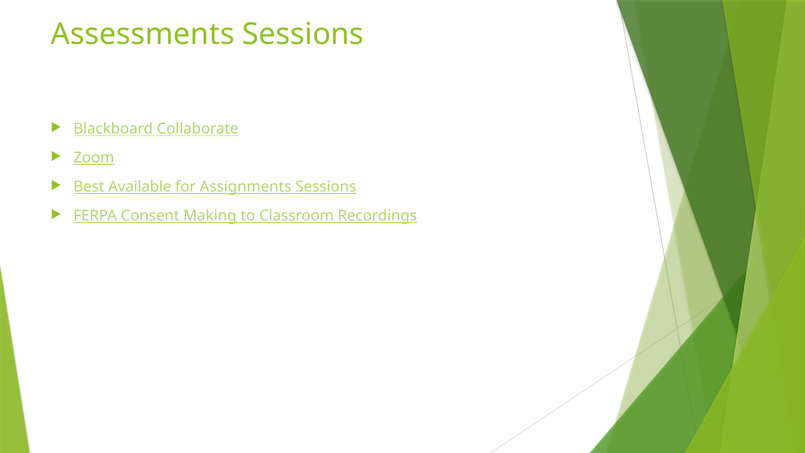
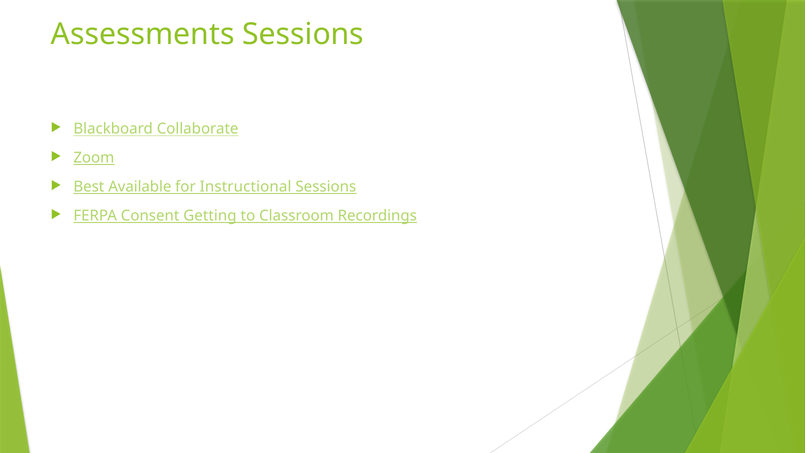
Assignments: Assignments -> Instructional (246, 187)
Making: Making -> Getting (210, 216)
